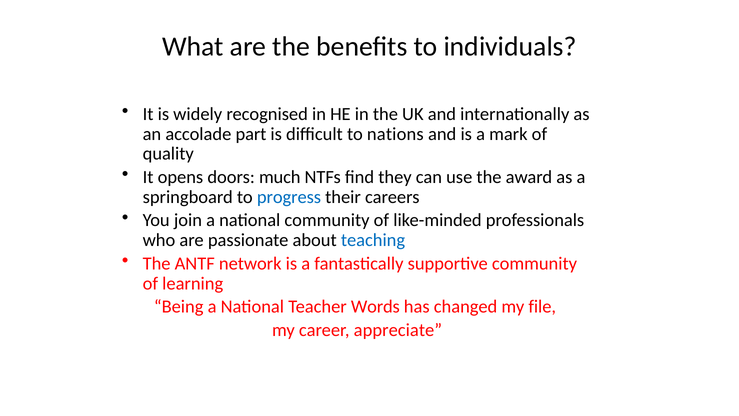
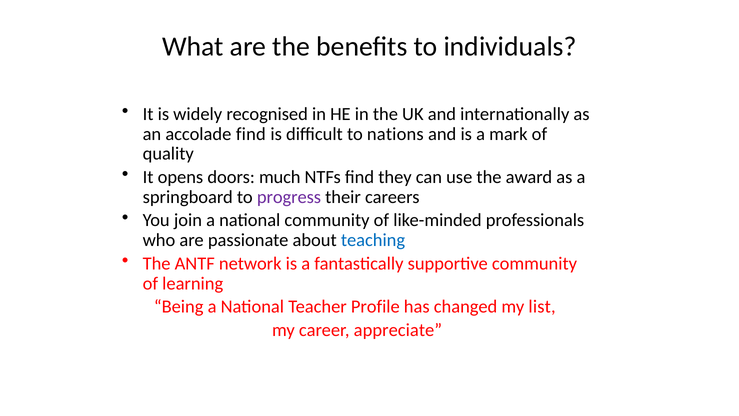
accolade part: part -> find (251, 134)
progress colour: blue -> purple (289, 197)
Words: Words -> Profile (375, 307)
file: file -> list (542, 307)
